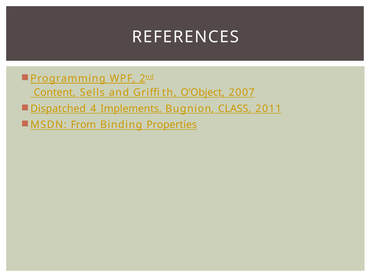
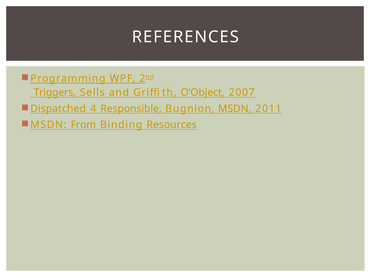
Content: Content -> Triggers (55, 93)
Implements: Implements -> Responsible (131, 109)
Bugnion CLASS: CLASS -> MSDN (235, 109)
Properties: Properties -> Resources (172, 125)
